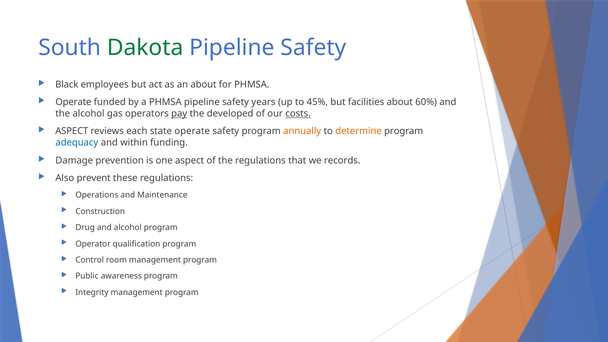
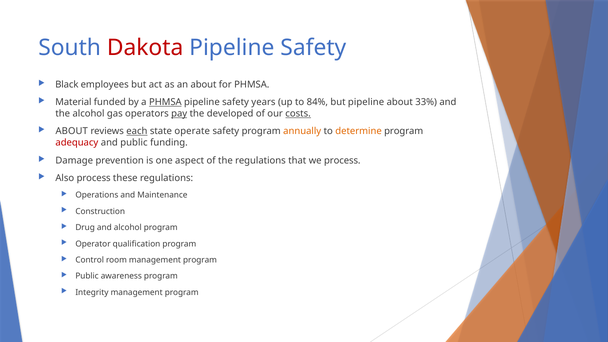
Dakota colour: green -> red (145, 48)
Operate: Operate -> Material (73, 102)
PHMSA underline: none -> present (165, 102)
45%: 45% -> 84% (317, 102)
but facilities: facilities -> pipeline (366, 102)
60%: 60% -> 33% (426, 102)
ASPECT: ASPECT -> ABOUT (72, 131)
each underline: none -> present (137, 131)
adequacy colour: blue -> red (77, 143)
and within: within -> public (134, 143)
we records: records -> process (342, 160)
Also prevent: prevent -> process (94, 178)
